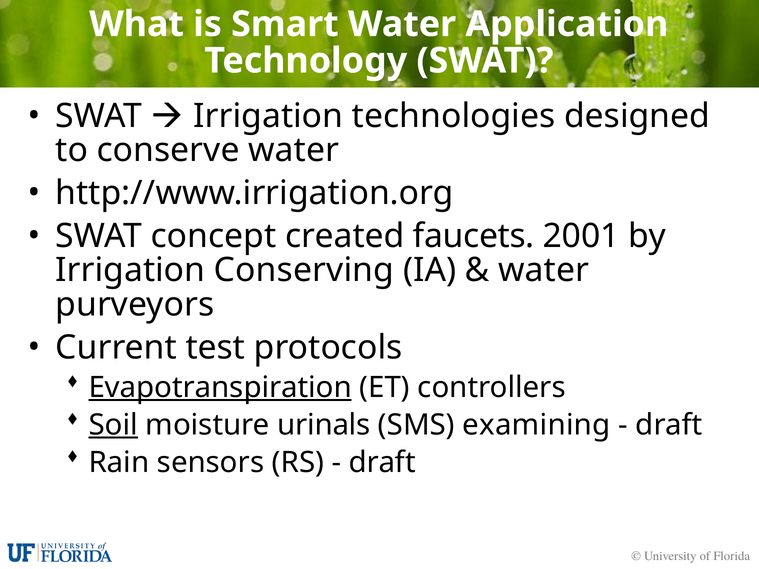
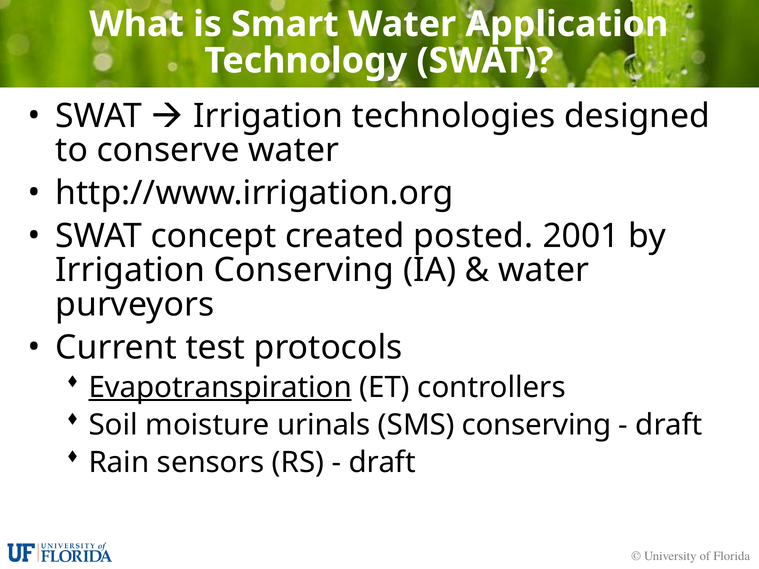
faucets: faucets -> posted (473, 236)
Soil underline: present -> none (113, 425)
SMS examining: examining -> conserving (537, 425)
